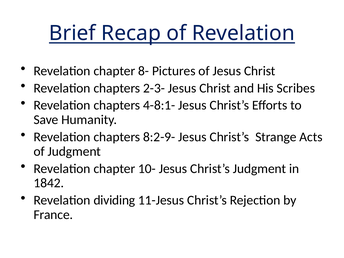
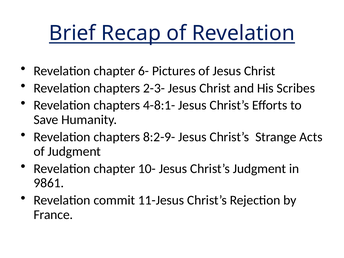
8-: 8- -> 6- (144, 71)
1842: 1842 -> 9861 (49, 183)
dividing: dividing -> commit (114, 200)
